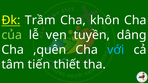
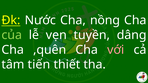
Trầm: Trầm -> Nước (40, 20)
khôn: khôn -> nồng (105, 20)
với colour: light blue -> pink (116, 50)
